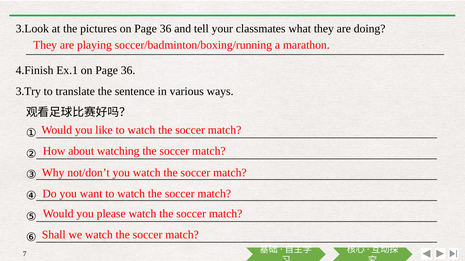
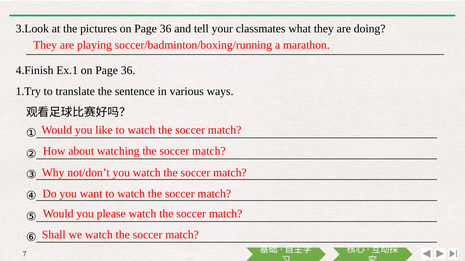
3.Try: 3.Try -> 1.Try (28, 92)
